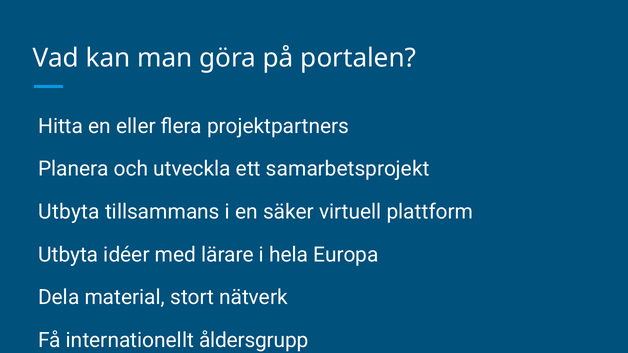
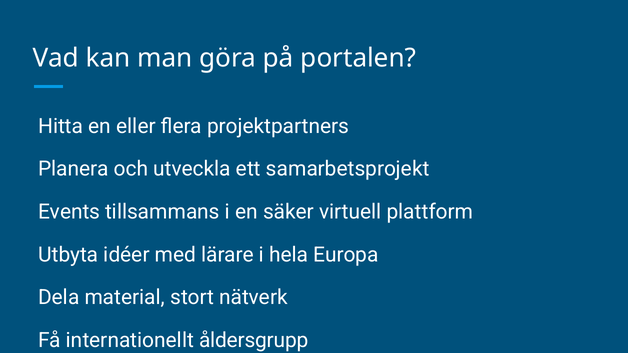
Utbyta: Utbyta -> Events (69, 212)
